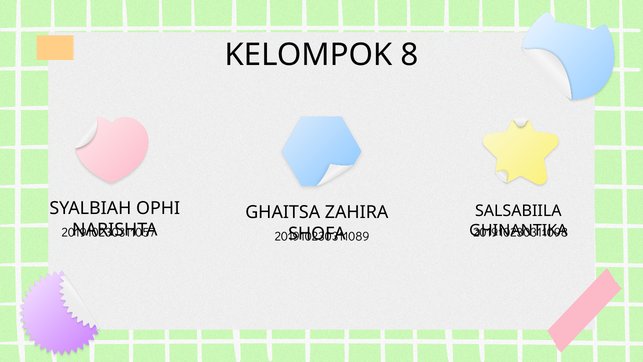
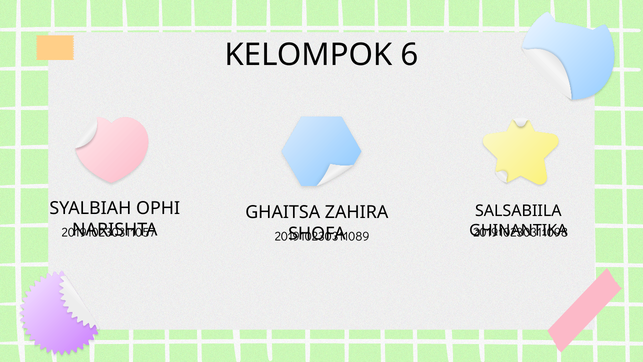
8: 8 -> 6 (409, 55)
